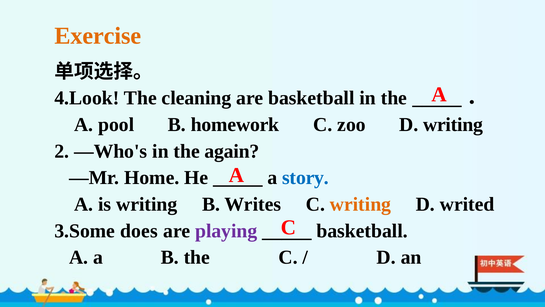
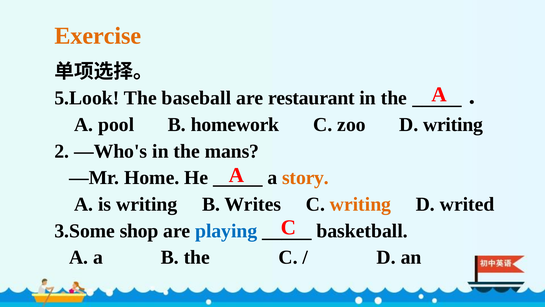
4.Look: 4.Look -> 5.Look (87, 98)
cleaning: cleaning -> baseball (196, 98)
are basketball: basketball -> restaurant (311, 98)
again: again -> mans (232, 151)
story colour: blue -> orange (306, 178)
does: does -> shop (139, 231)
playing colour: purple -> blue (226, 231)
